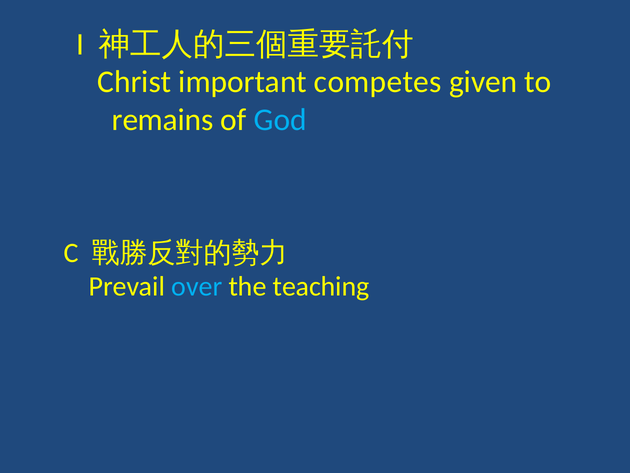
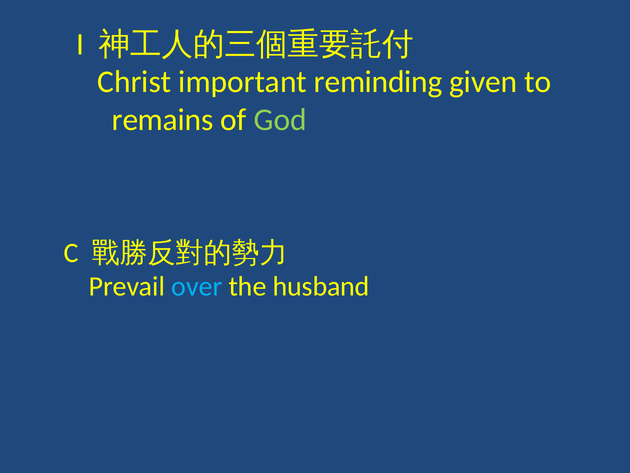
competes: competes -> reminding (378, 82)
God colour: light blue -> light green (280, 120)
teaching: teaching -> husband (321, 286)
